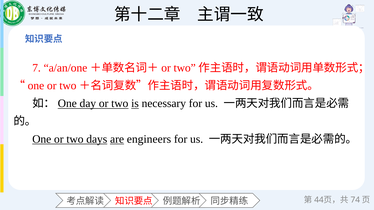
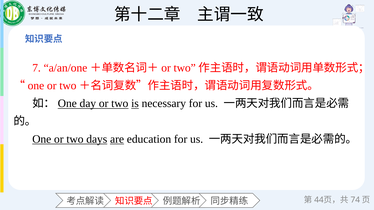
engineers: engineers -> education (149, 139)
